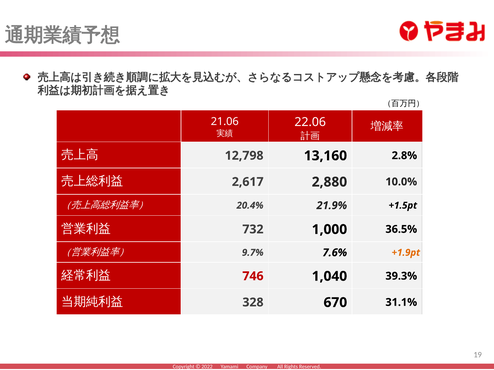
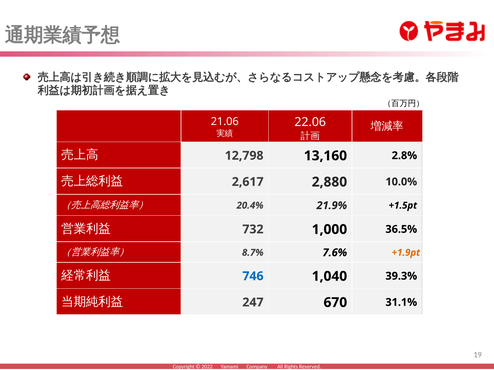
9.7%: 9.7% -> 8.7% (253, 253)
746 colour: red -> blue (253, 276)
328: 328 -> 247 (253, 303)
